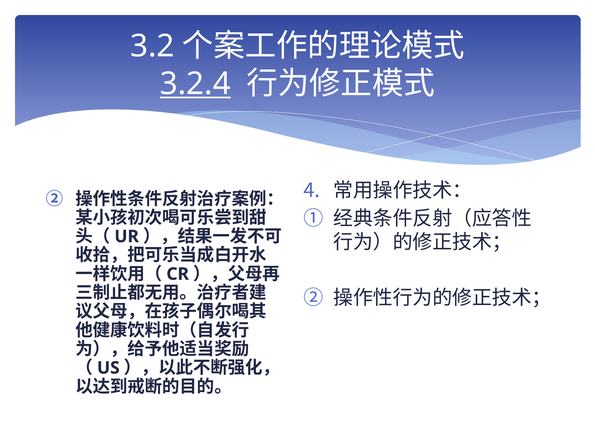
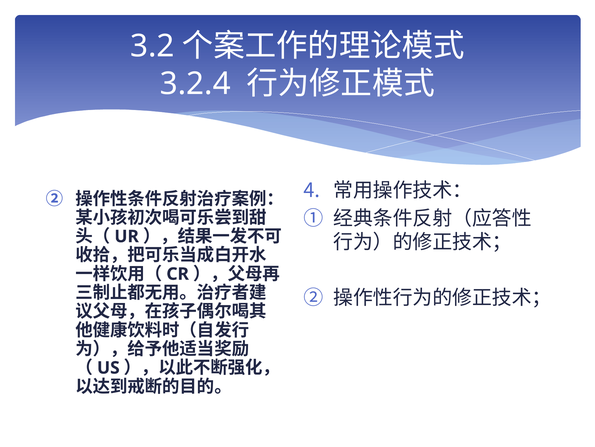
3.2.4 underline: present -> none (195, 84)
